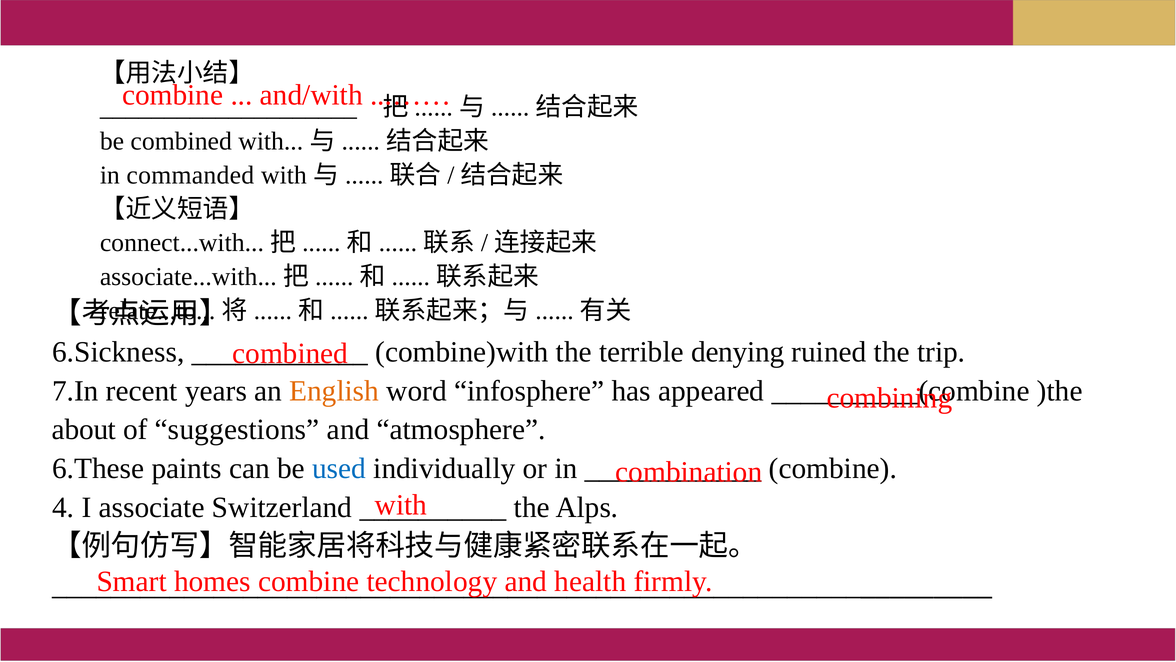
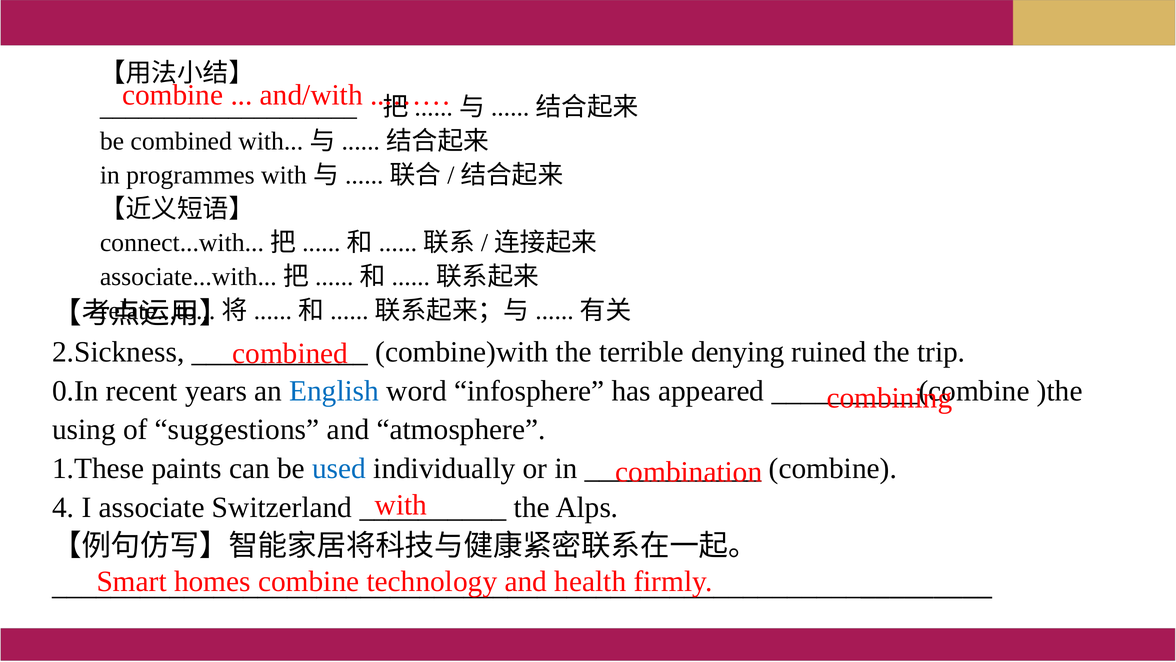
commanded: commanded -> programmes (190, 175)
6.Sickness: 6.Sickness -> 2.Sickness (118, 352)
7.In: 7.In -> 0.In (75, 391)
English colour: orange -> blue (334, 391)
about: about -> using (84, 429)
6.These: 6.These -> 1.These (98, 468)
